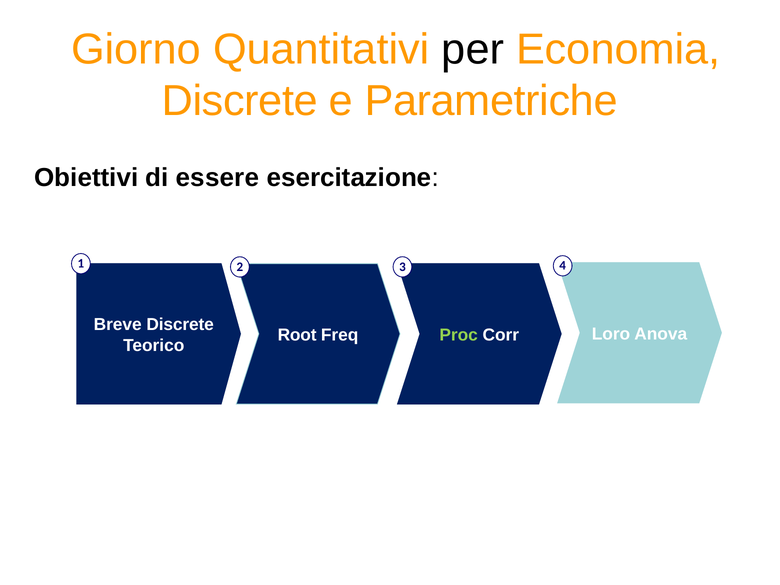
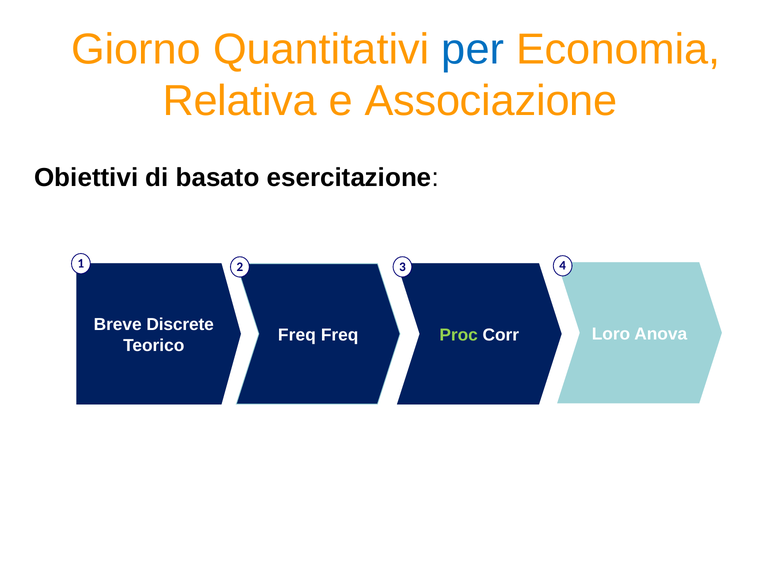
per colour: black -> blue (473, 49)
Discrete: Discrete -> Relativa (240, 101)
Parametriche: Parametriche -> Associazione (491, 101)
essere: essere -> basato (218, 177)
Root: Root -> Freq (297, 335)
